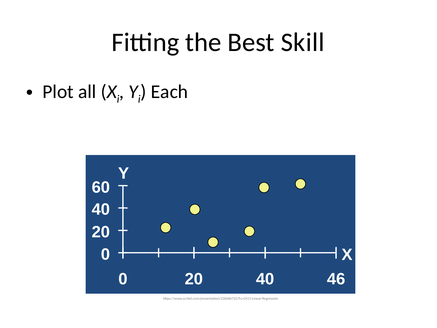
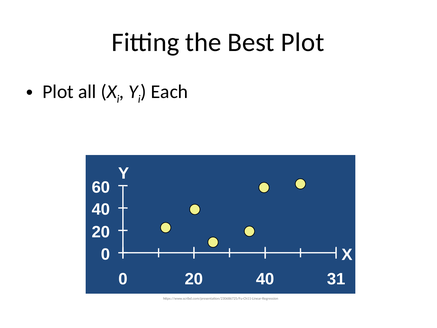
Best Skill: Skill -> Plot (303, 42)
46: 46 -> 31 (336, 279)
